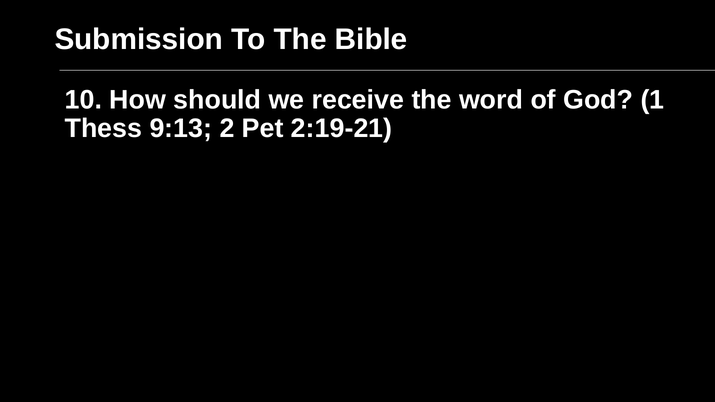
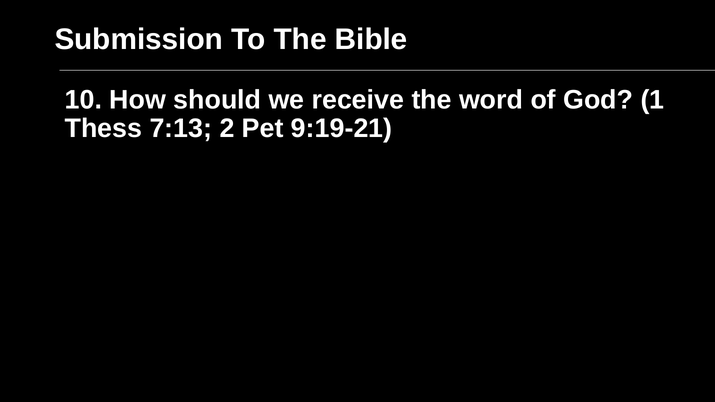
9:13: 9:13 -> 7:13 (181, 129)
2:19-21: 2:19-21 -> 9:19-21 (342, 129)
